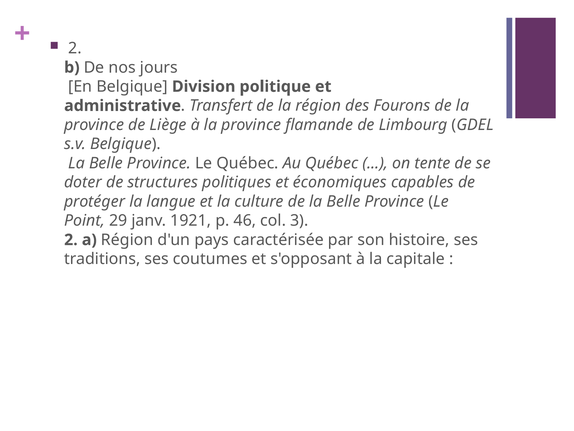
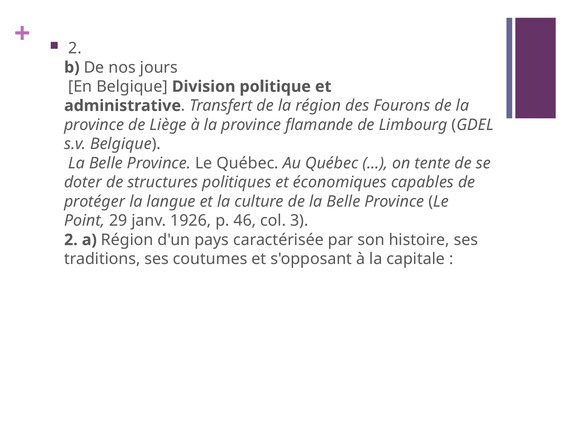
1921: 1921 -> 1926 (191, 220)
